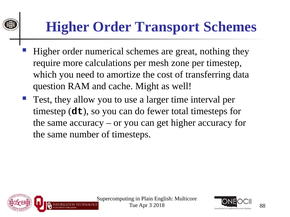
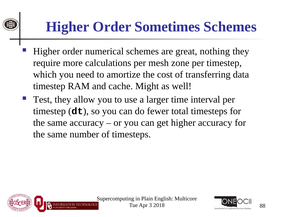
Transport: Transport -> Sometimes (167, 27)
question: question -> timestep (49, 86)
